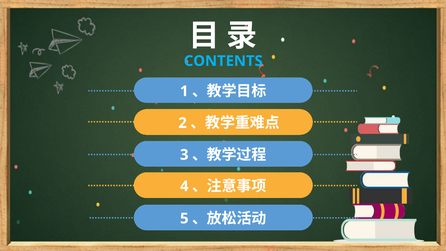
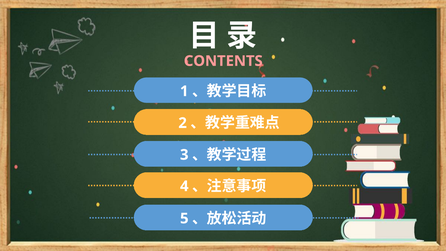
CONTENTS colour: light blue -> pink (223, 61)
